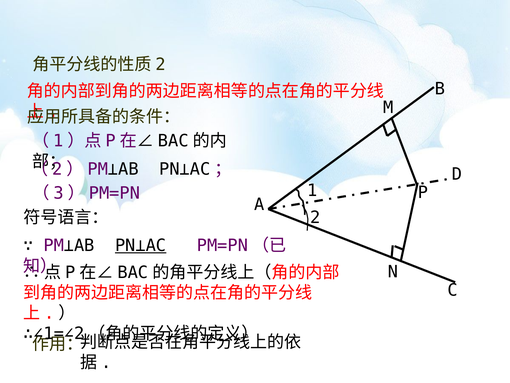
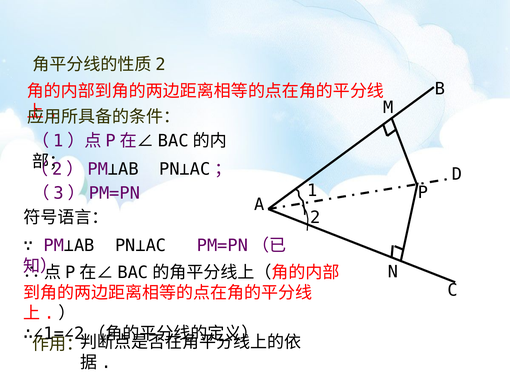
PN⊥AC underline: present -> none (141, 245)
